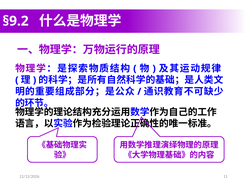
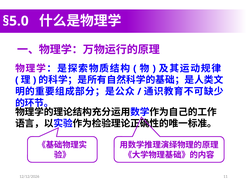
§9.2: §9.2 -> §5.0 (16, 21)
